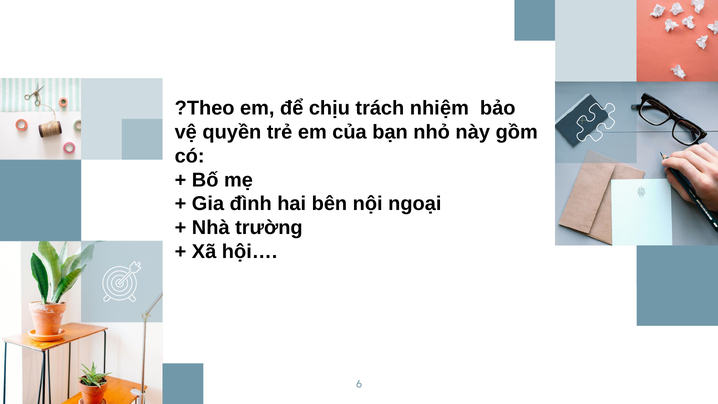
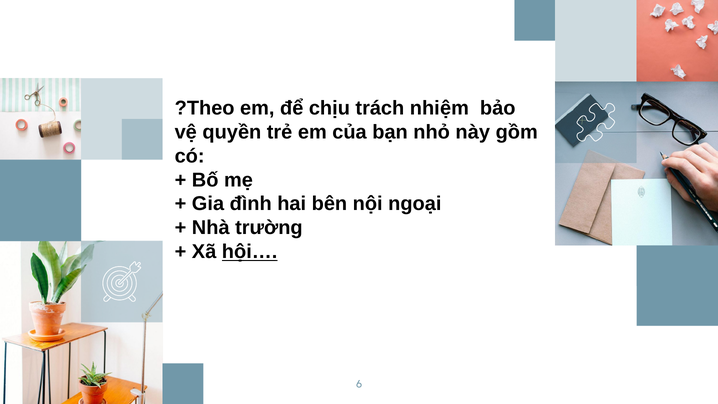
hội… underline: none -> present (250, 252)
